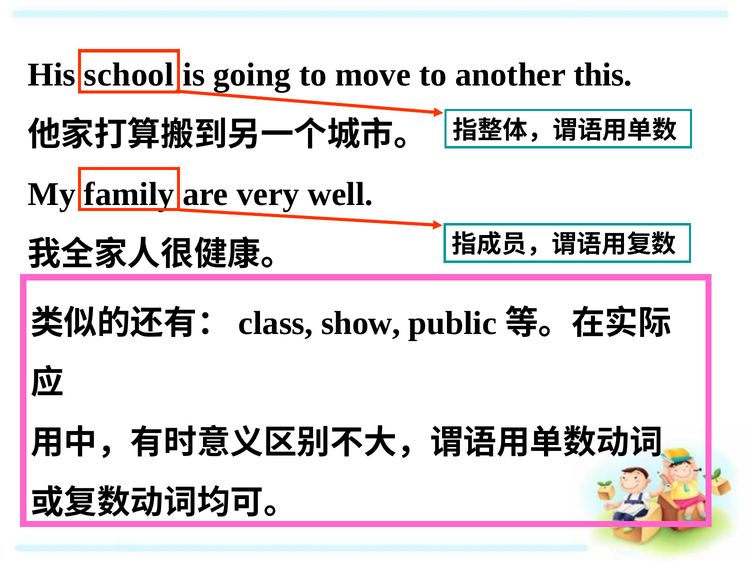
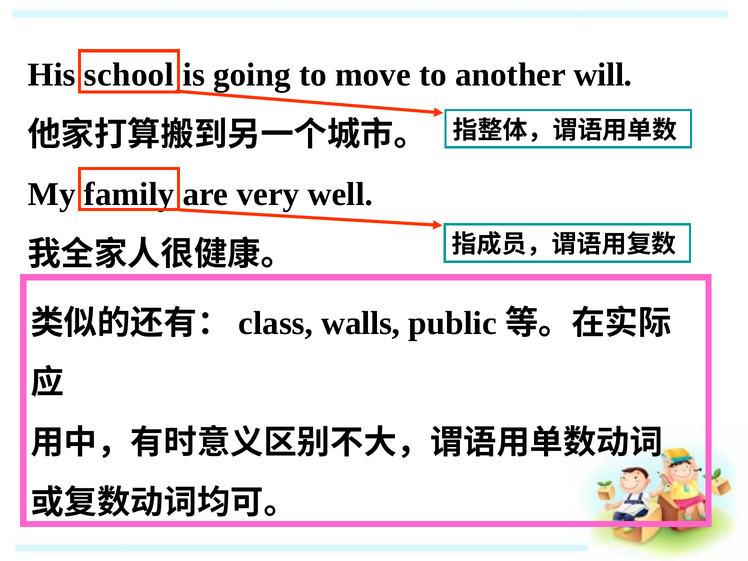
this: this -> will (603, 75)
show: show -> walls (361, 323)
